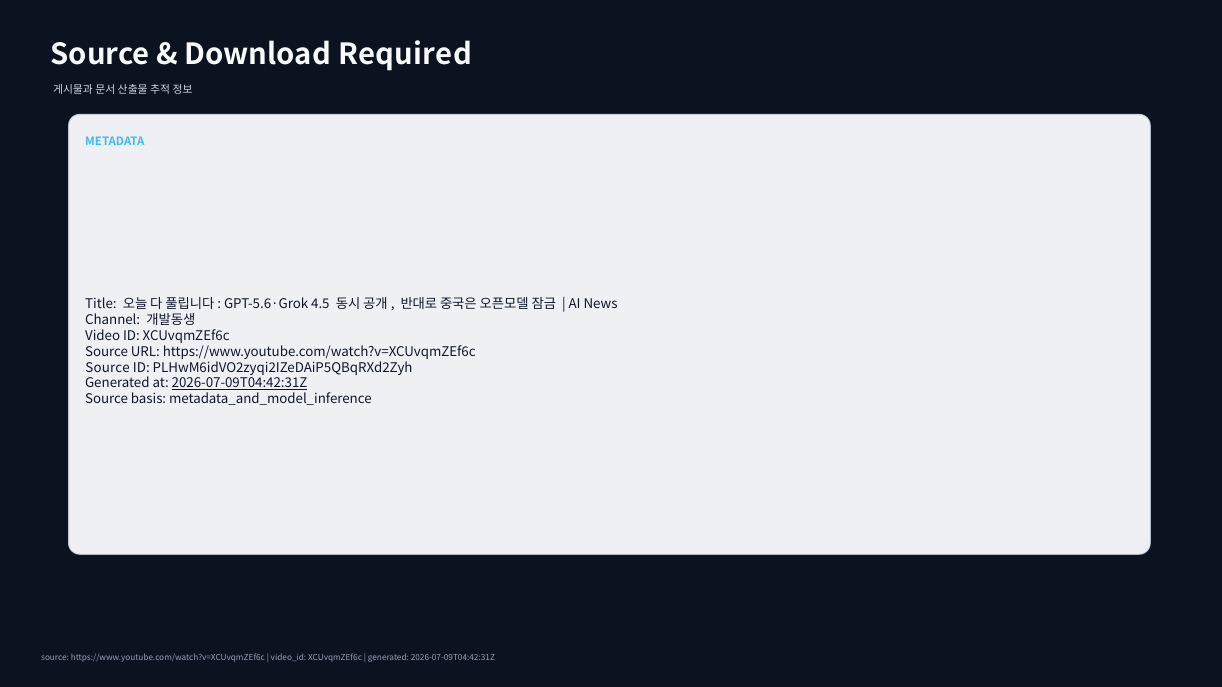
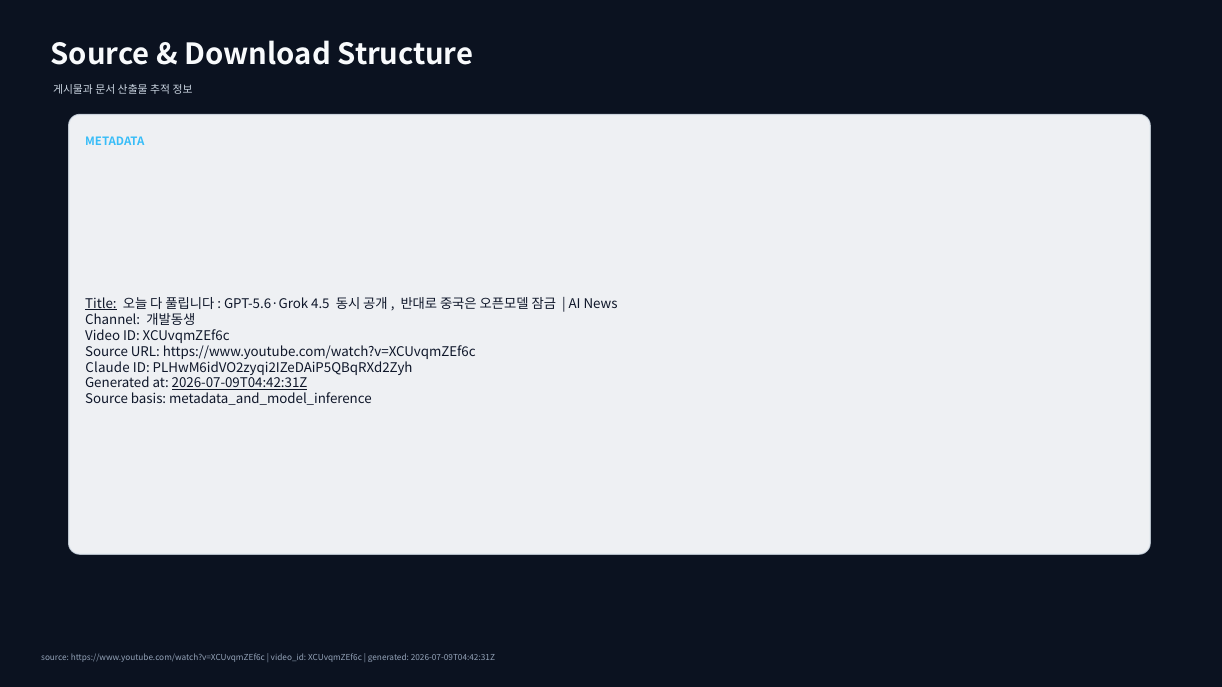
Required: Required -> Structure (405, 55)
Title underline: none -> present (101, 304)
Source: Source -> Claude (108, 368)
